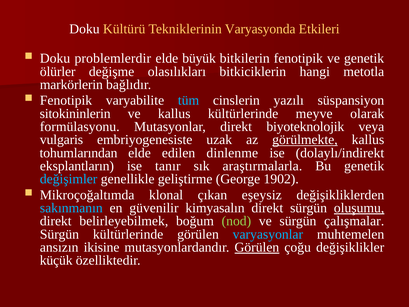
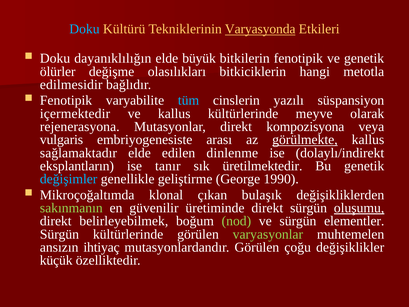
Doku colour: white -> light blue (84, 29)
Varyasyonda underline: none -> present (260, 29)
problemlerdir: problemlerdir -> dayanıklılığın (113, 58)
markörlerin: markörlerin -> edilmesidir (71, 85)
sitokininlerin: sitokininlerin -> içermektedir (75, 113)
formülasyonu: formülasyonu -> rejenerasyona (80, 127)
biyoteknolojik: biyoteknolojik -> kompozisyona (305, 127)
uzak: uzak -> arası (219, 140)
tohumlarından: tohumlarından -> sağlamaktadır (78, 153)
araştırmalarla: araştırmalarla -> üretilmektedir (262, 166)
1902: 1902 -> 1990 (281, 179)
eşeysiz: eşeysiz -> bulaşık (262, 195)
sakınmanın colour: light blue -> light green (71, 208)
kimyasalın: kimyasalın -> üretiminde (215, 208)
çalışmalar: çalışmalar -> elementler (354, 221)
varyasyonlar colour: light blue -> light green (268, 234)
ikisine: ikisine -> ihtiyaç (102, 247)
Görülen underline: present -> none (257, 247)
